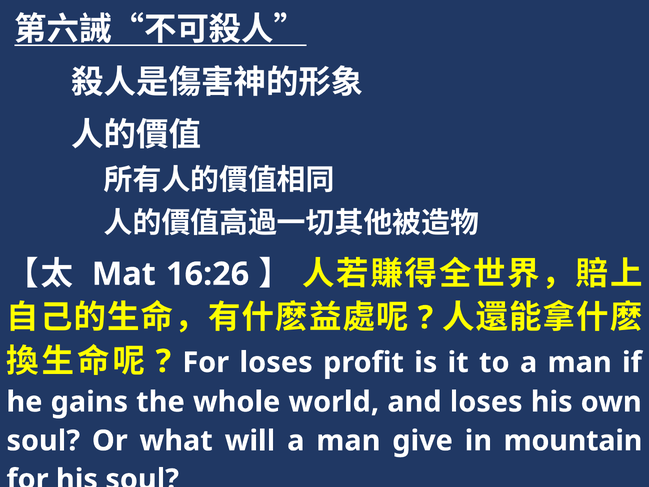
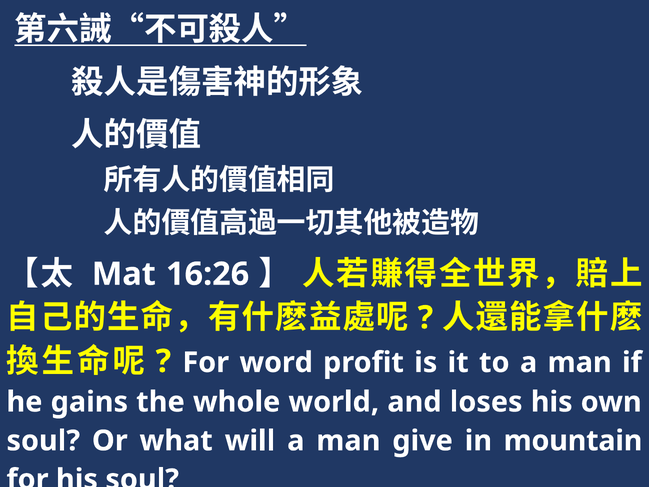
For loses: loses -> word (276, 362)
